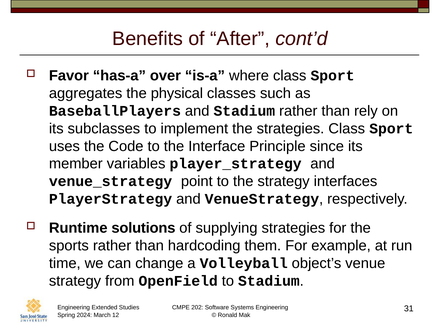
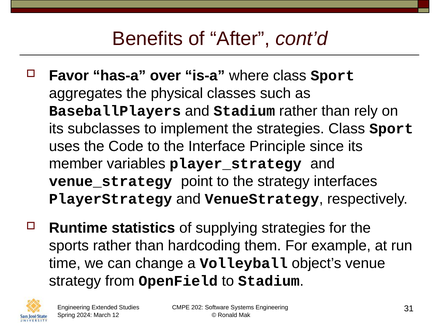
solutions: solutions -> statistics (143, 228)
